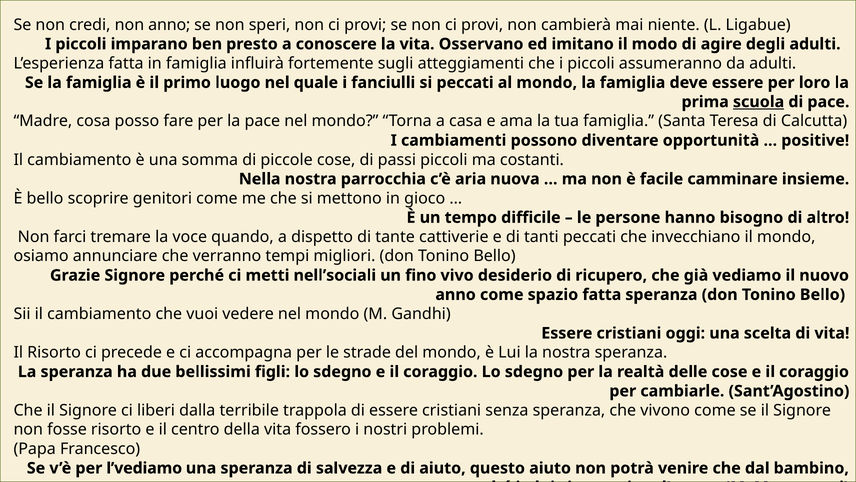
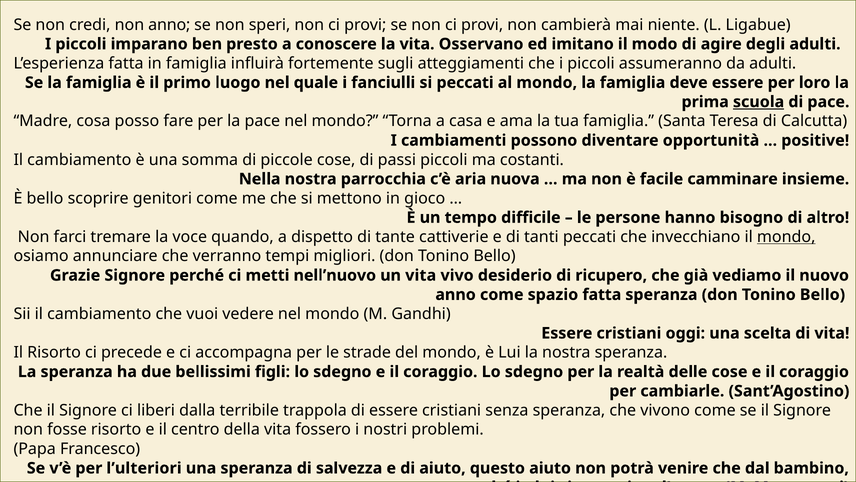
mondo underline: none -> present (786, 237)
nell’sociali: nell’sociali -> nell’nuovo (335, 275)
un fino: fino -> vita (421, 275)
l’vediamo: l’vediamo -> l’ulteriori (144, 468)
